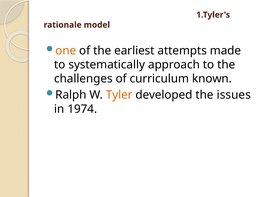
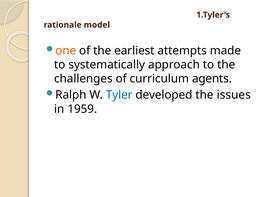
known: known -> agents (212, 79)
Tyler colour: orange -> blue (119, 95)
1974: 1974 -> 1959 (82, 109)
